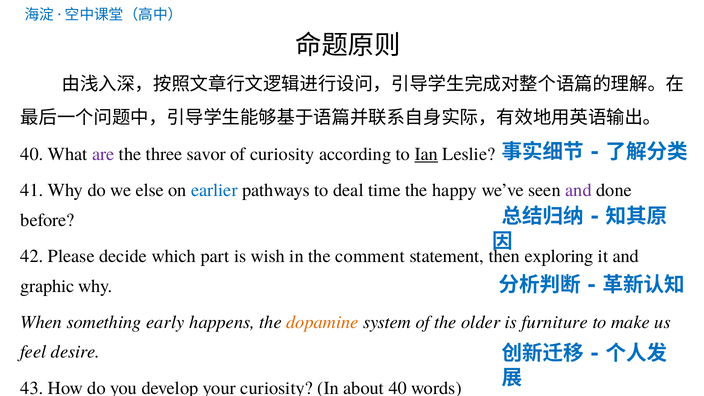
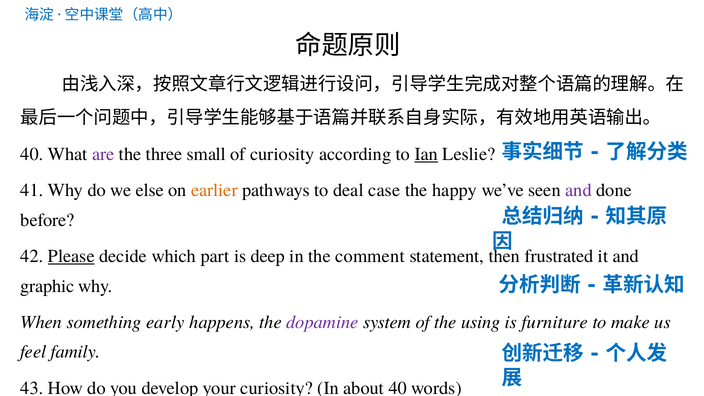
savor: savor -> small (206, 154)
earlier colour: blue -> orange (214, 190)
time: time -> case (384, 190)
Please underline: none -> present (71, 256)
wish: wish -> deep (268, 256)
exploring: exploring -> frustrated (559, 256)
dopamine colour: orange -> purple (322, 322)
older: older -> using (481, 322)
desire: desire -> family (75, 352)
